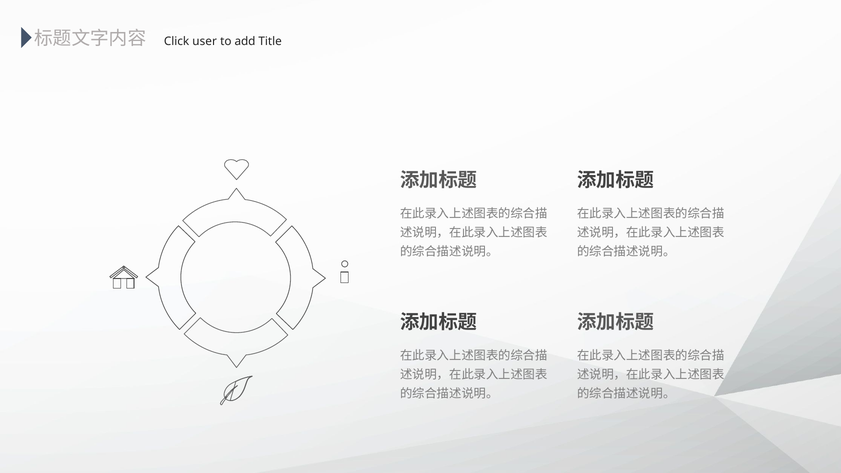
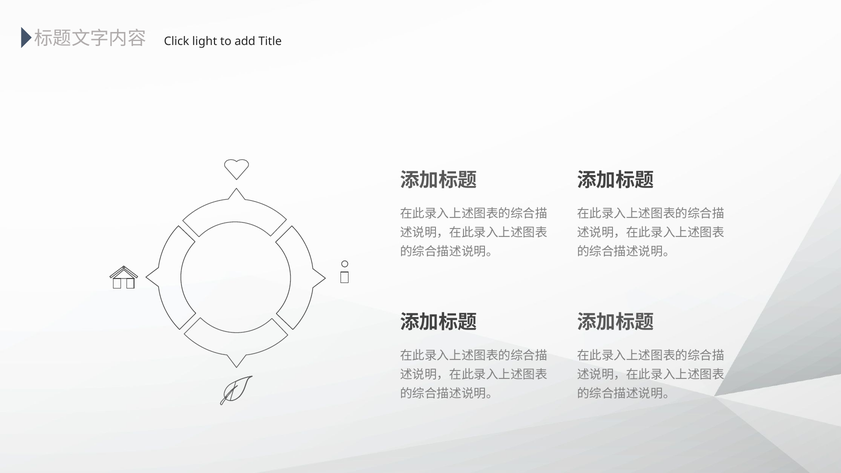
user: user -> light (205, 41)
